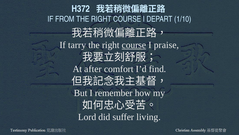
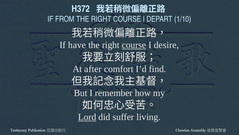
tarry: tarry -> have (77, 45)
praise: praise -> desire (166, 45)
Lord underline: none -> present (87, 117)
